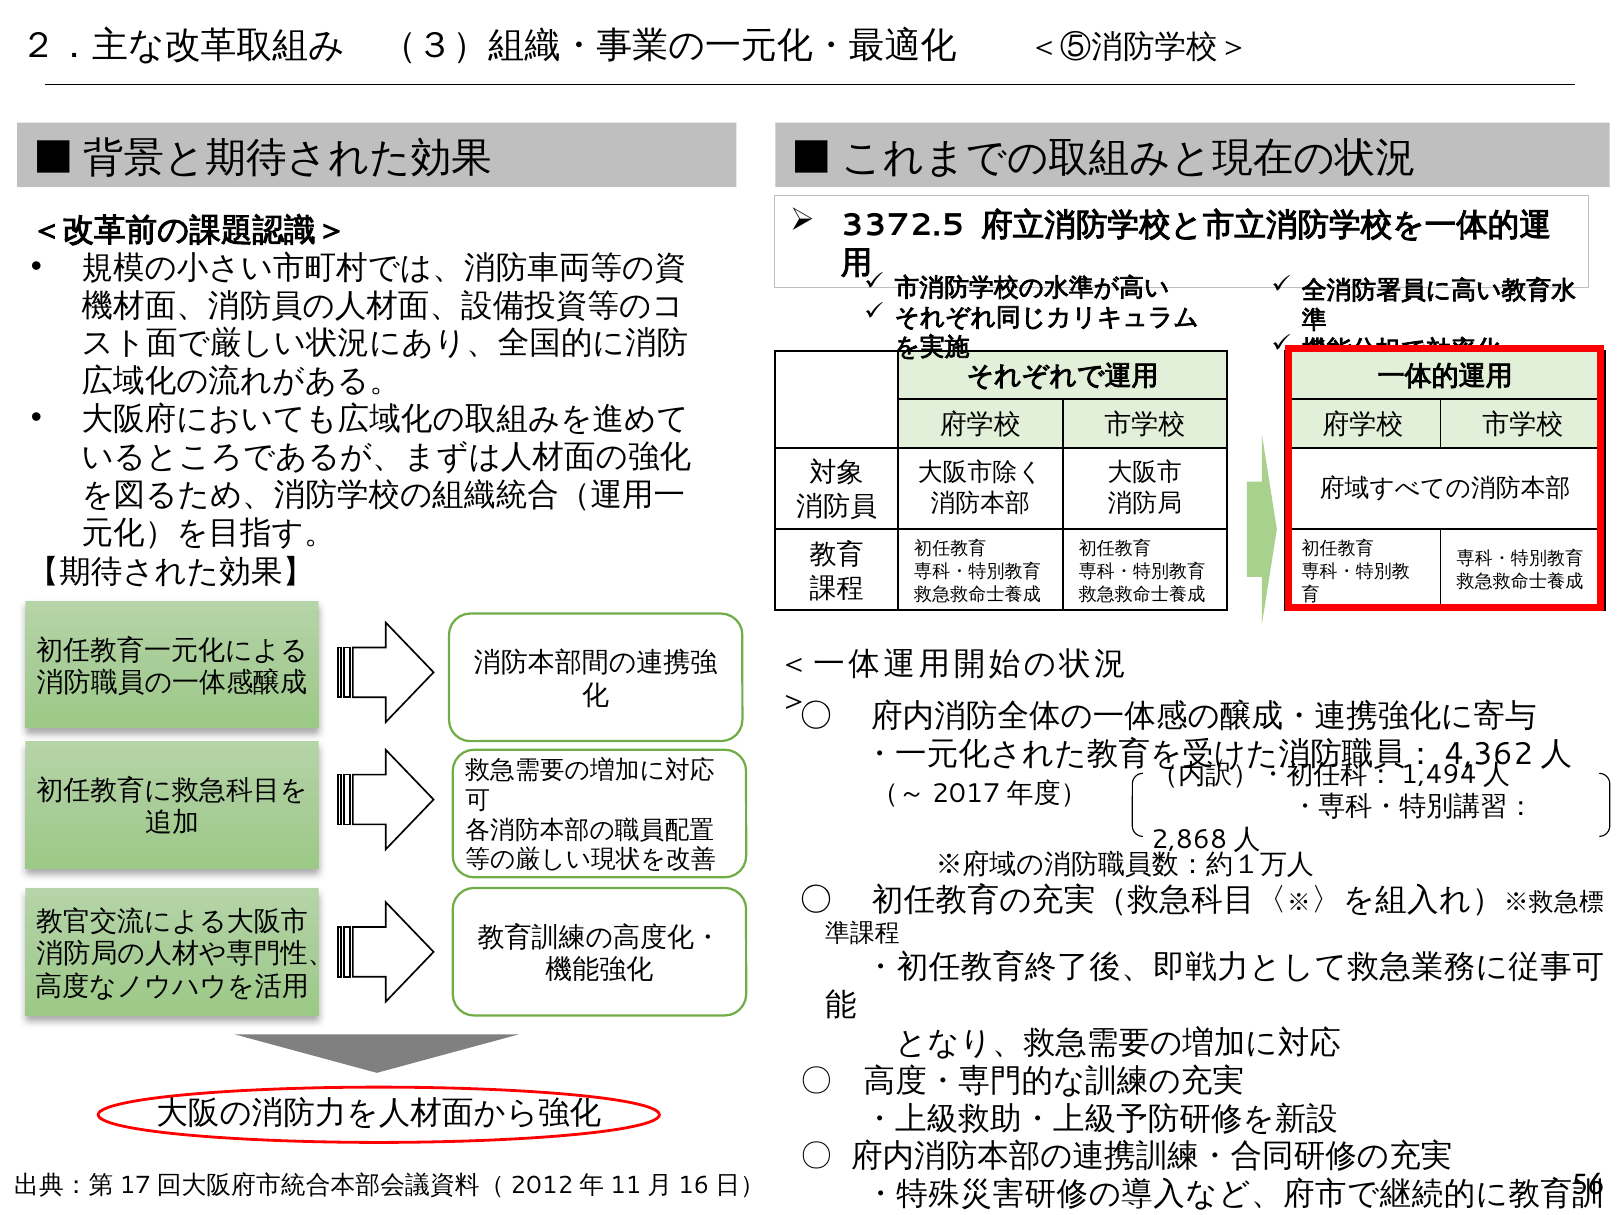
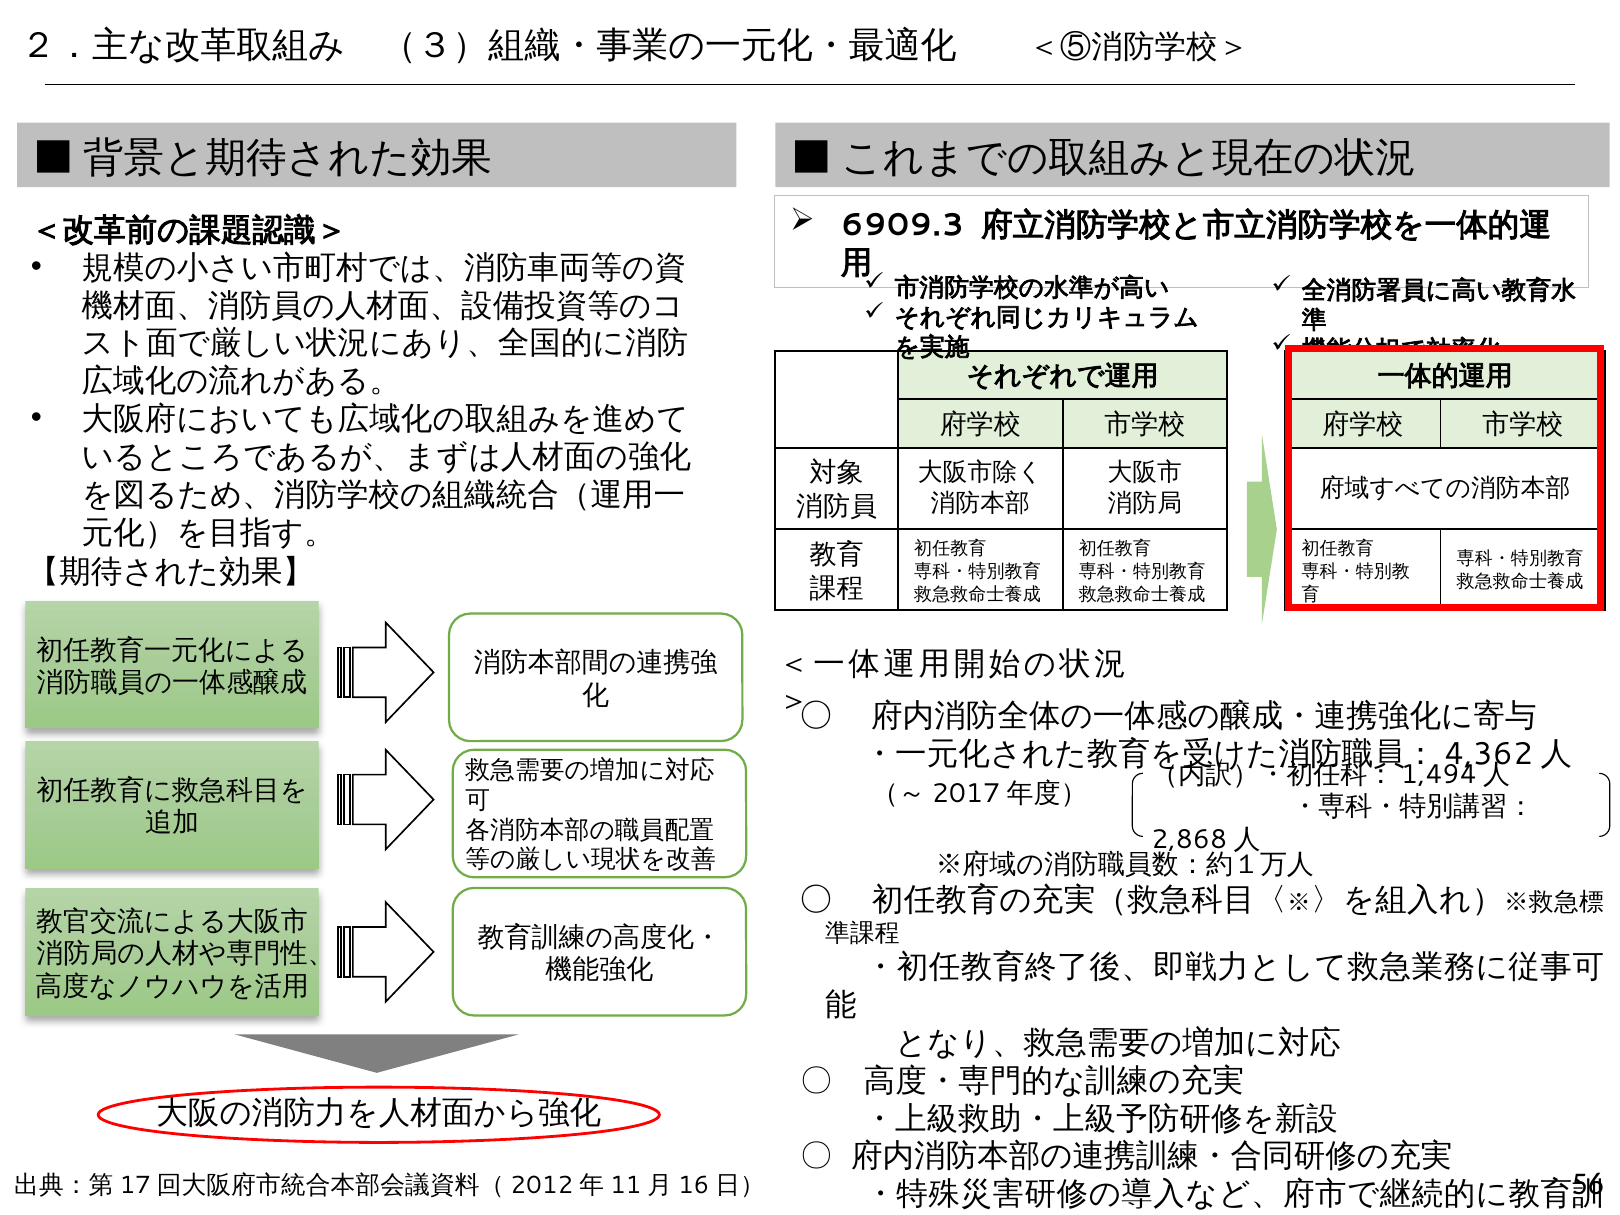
3372.5: 3372.5 -> 6909.3 (903, 225)
